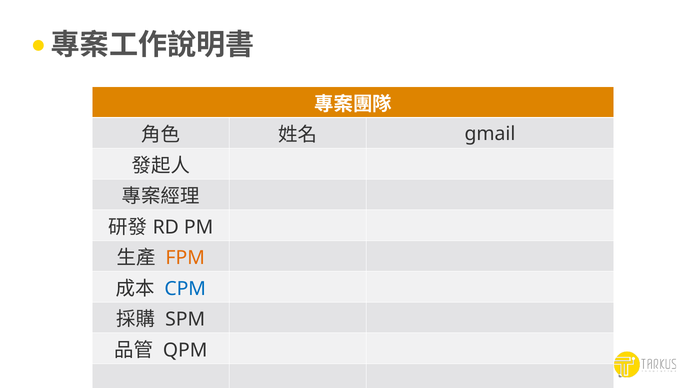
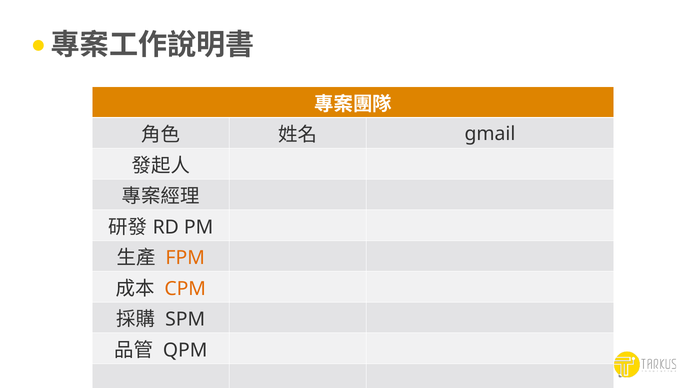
CPM colour: blue -> orange (185, 289)
